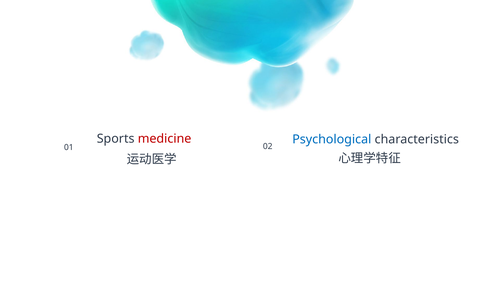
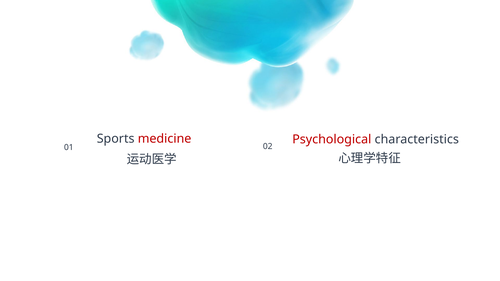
Psychological colour: blue -> red (332, 139)
